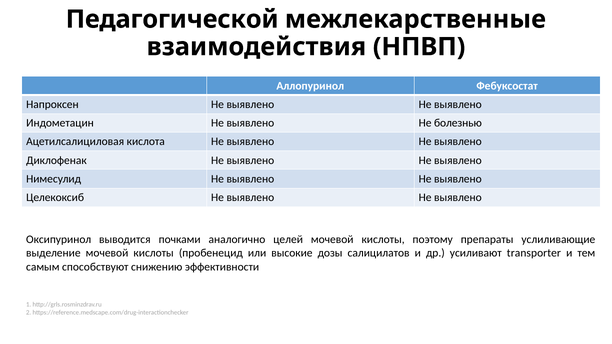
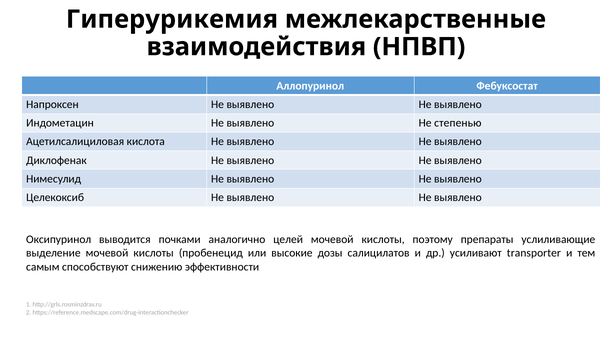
Педагогической: Педагогической -> Гиперурикемия (172, 19)
болезнью: болезнью -> степенью (458, 123)
